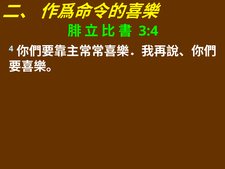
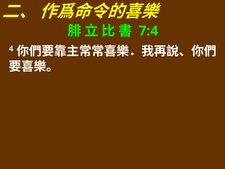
3:4: 3:4 -> 7:4 (148, 31)
